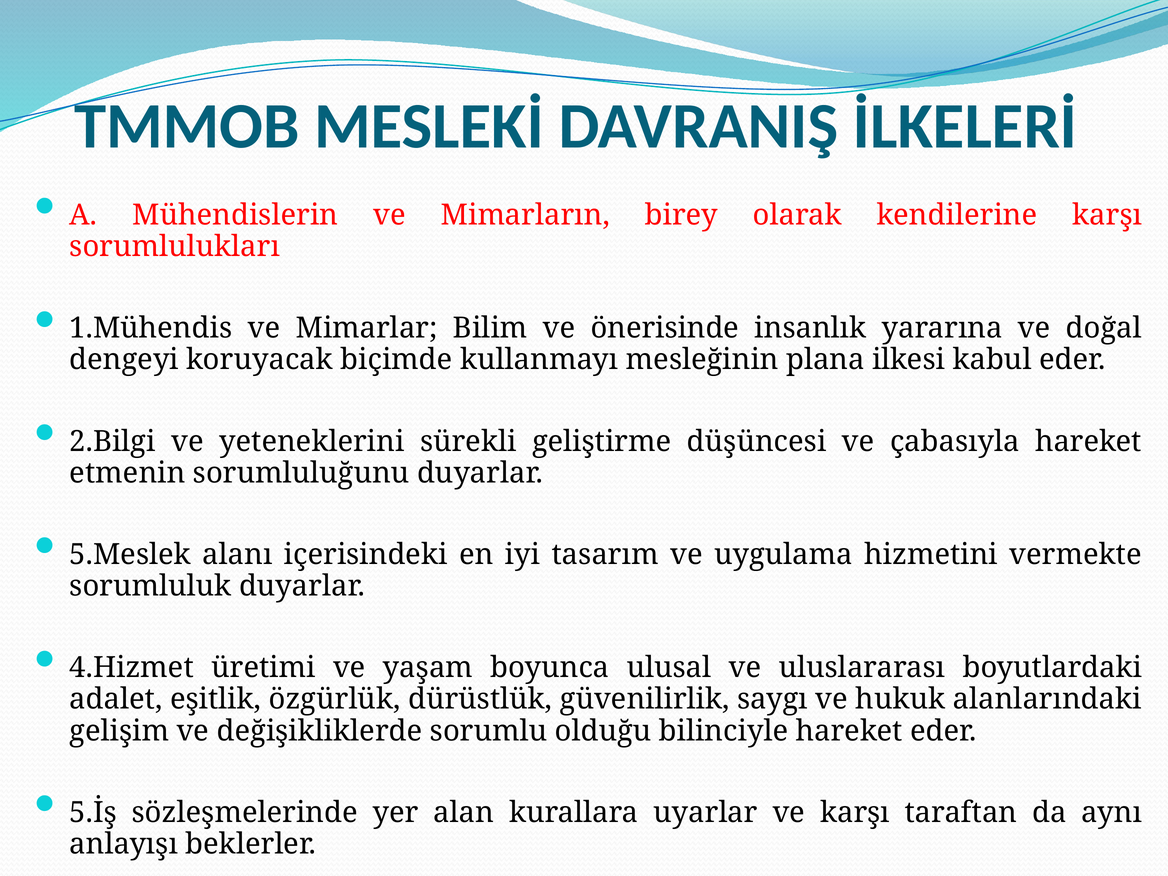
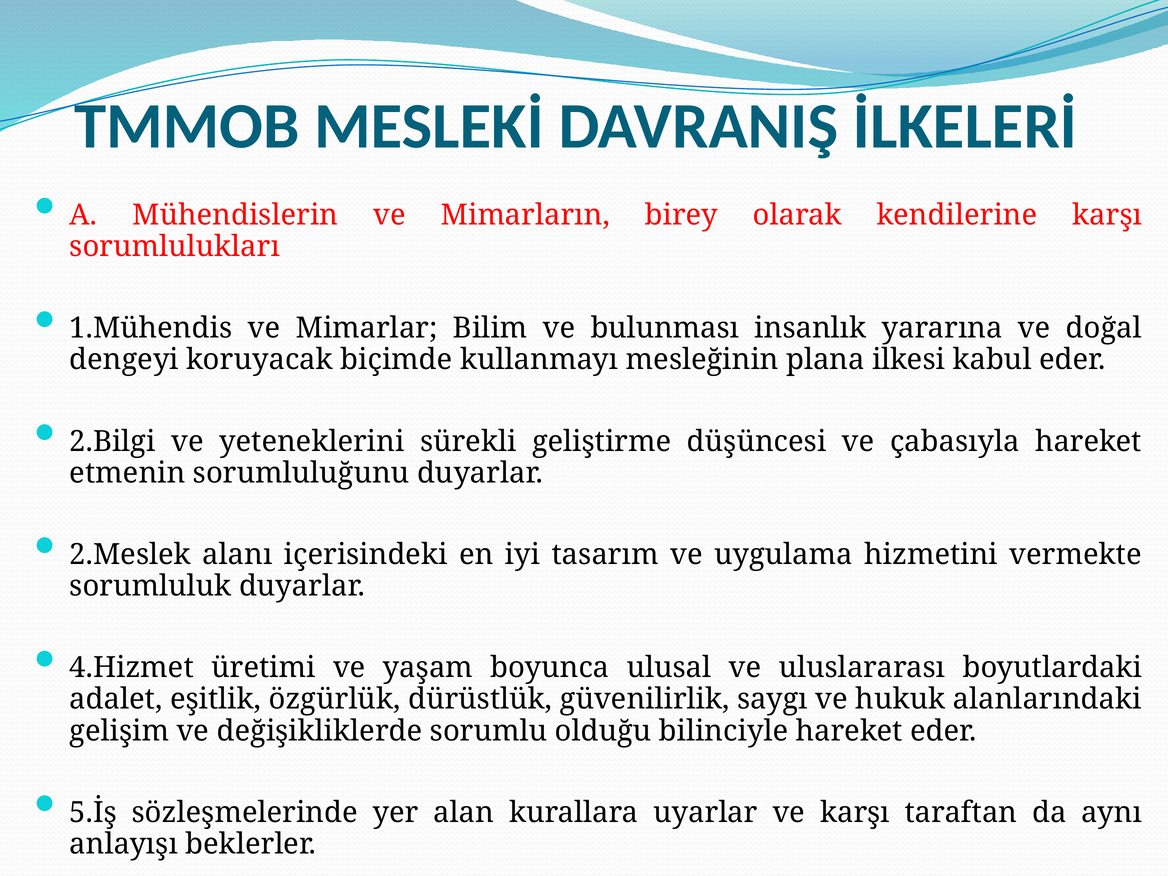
önerisinde: önerisinde -> bulunması (665, 328)
5.Meslek: 5.Meslek -> 2.Meslek (130, 555)
